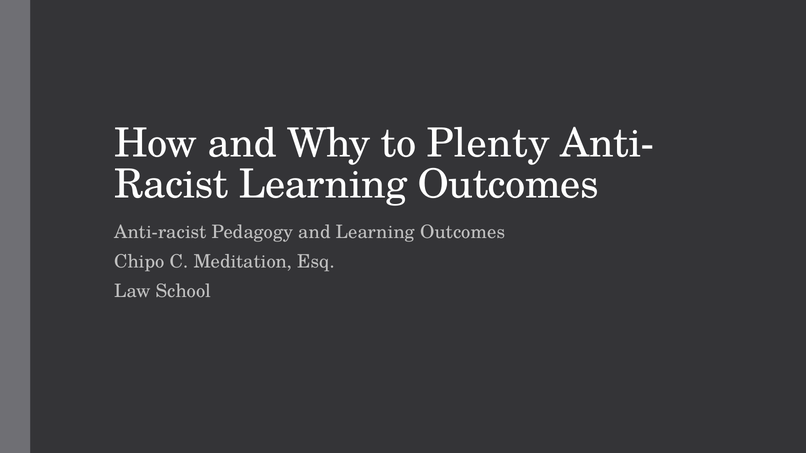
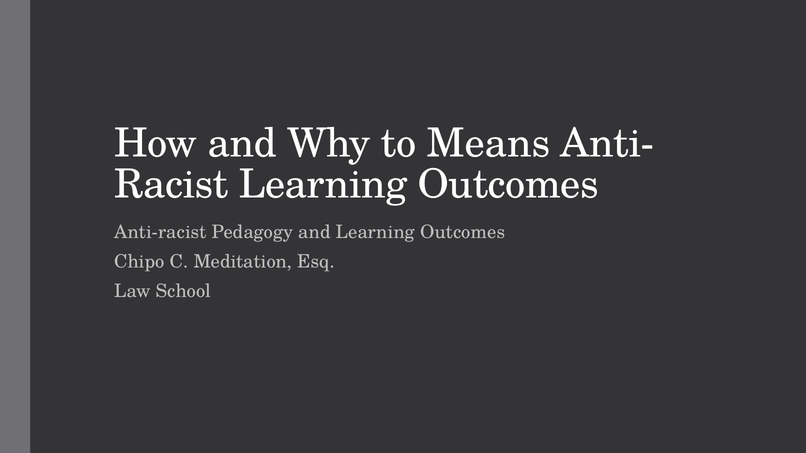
Plenty: Plenty -> Means (488, 144)
